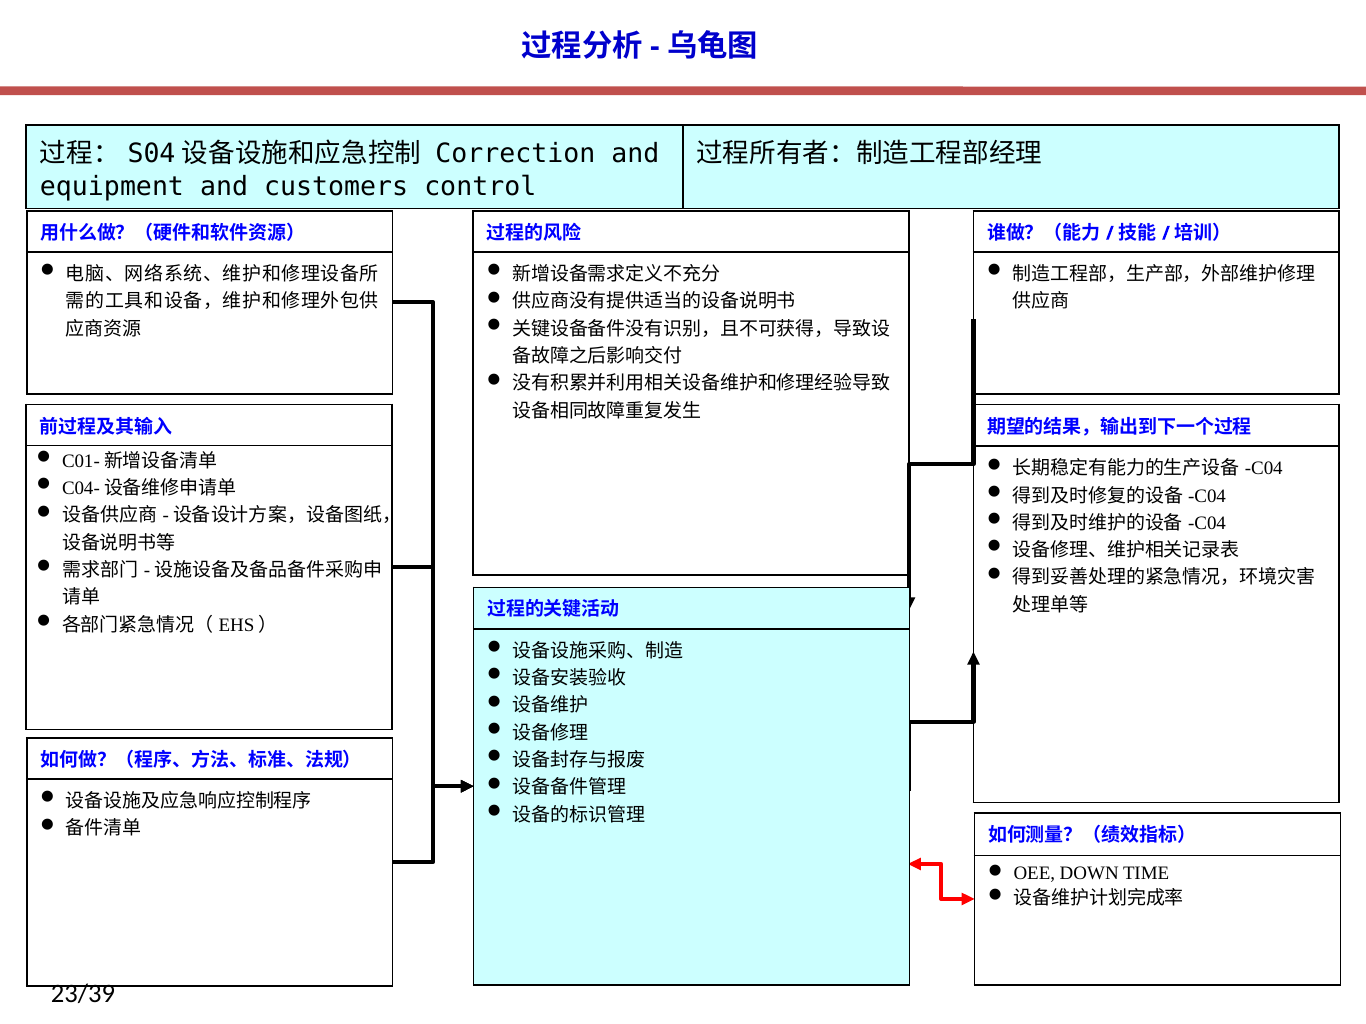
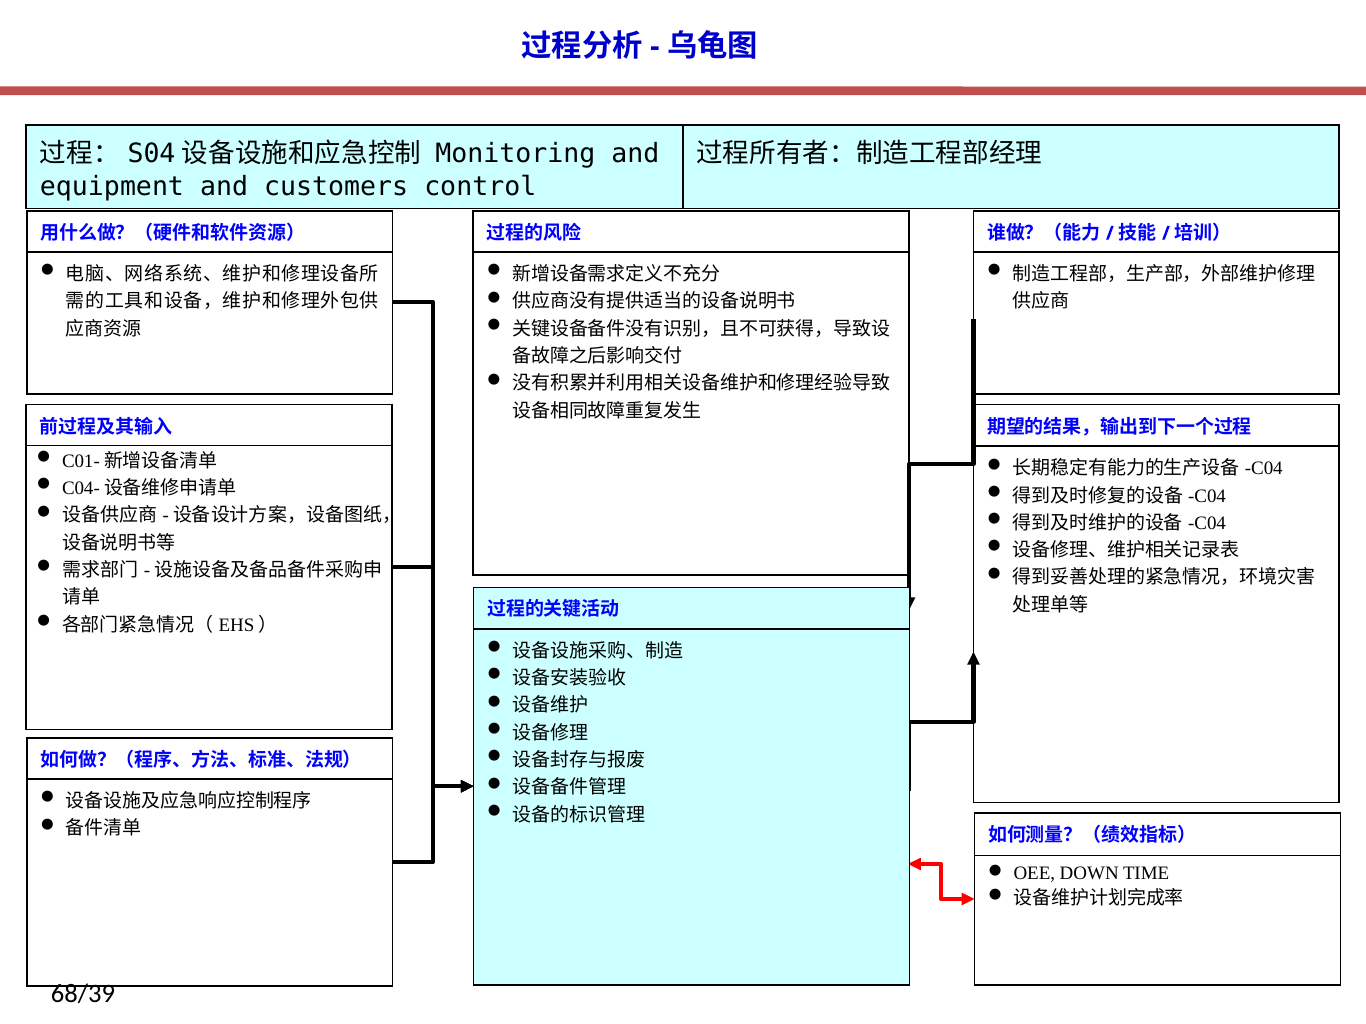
Correction: Correction -> Monitoring (515, 154)
23/39: 23/39 -> 68/39 (83, 994)
